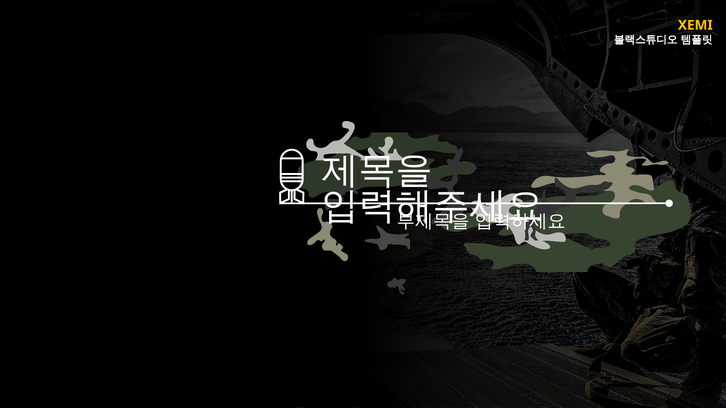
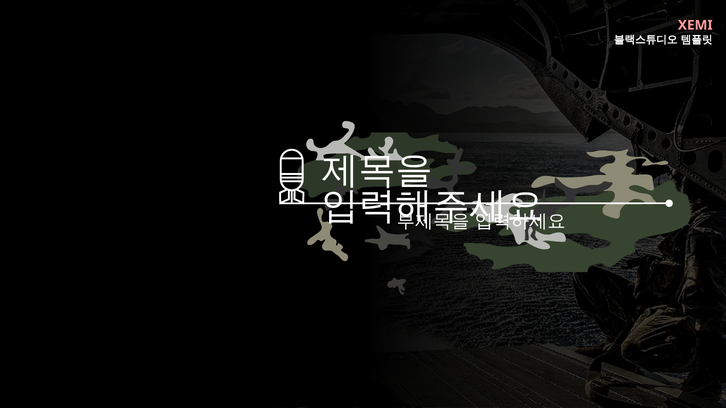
XEMI colour: yellow -> pink (695, 25)
